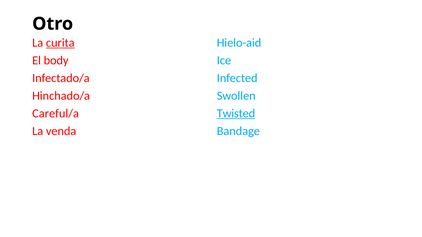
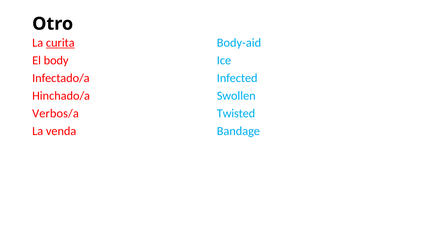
Hielo-aid: Hielo-aid -> Body-aid (239, 43)
Careful/a: Careful/a -> Verbos/a (56, 114)
Twisted underline: present -> none (236, 114)
